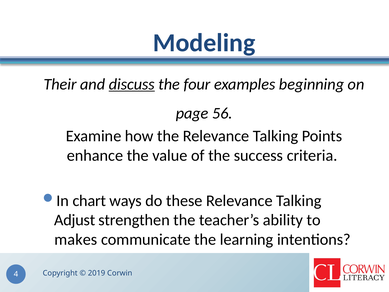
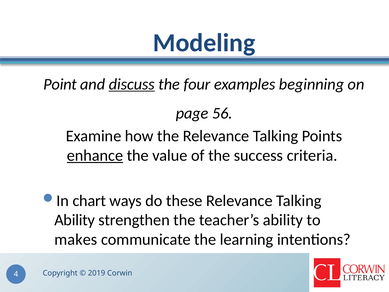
Their: Their -> Point (60, 84)
enhance underline: none -> present (95, 155)
Adjust: Adjust -> Ability (75, 220)
